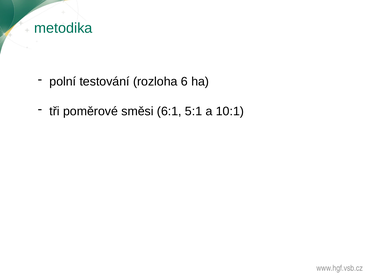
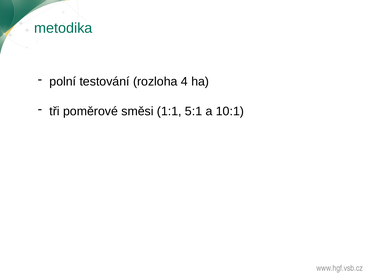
6: 6 -> 4 (184, 82)
6:1: 6:1 -> 1:1 (169, 111)
